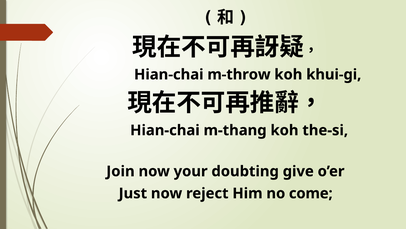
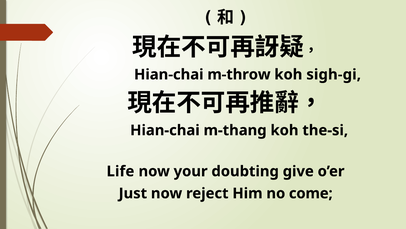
khui-gi: khui-gi -> sigh-gi (334, 74)
Join: Join -> Life (120, 171)
